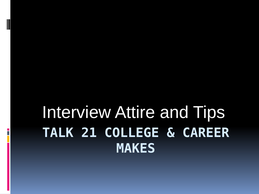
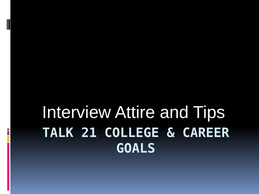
MAKES: MAKES -> GOALS (136, 149)
